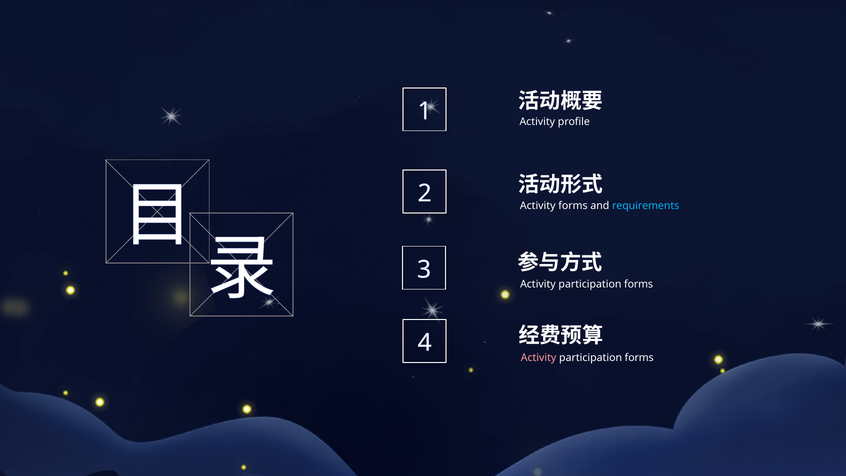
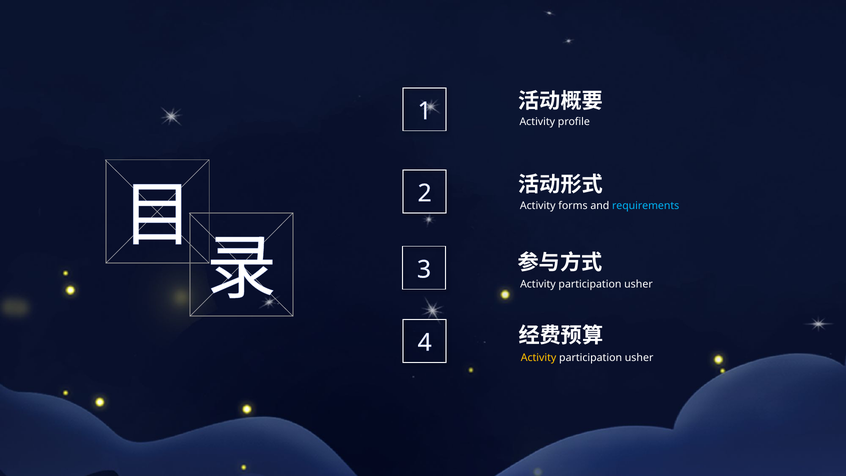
forms: forms -> usher (638, 284)
Activity colour: pink -> yellow (539, 357)
forms: forms -> usher (639, 357)
